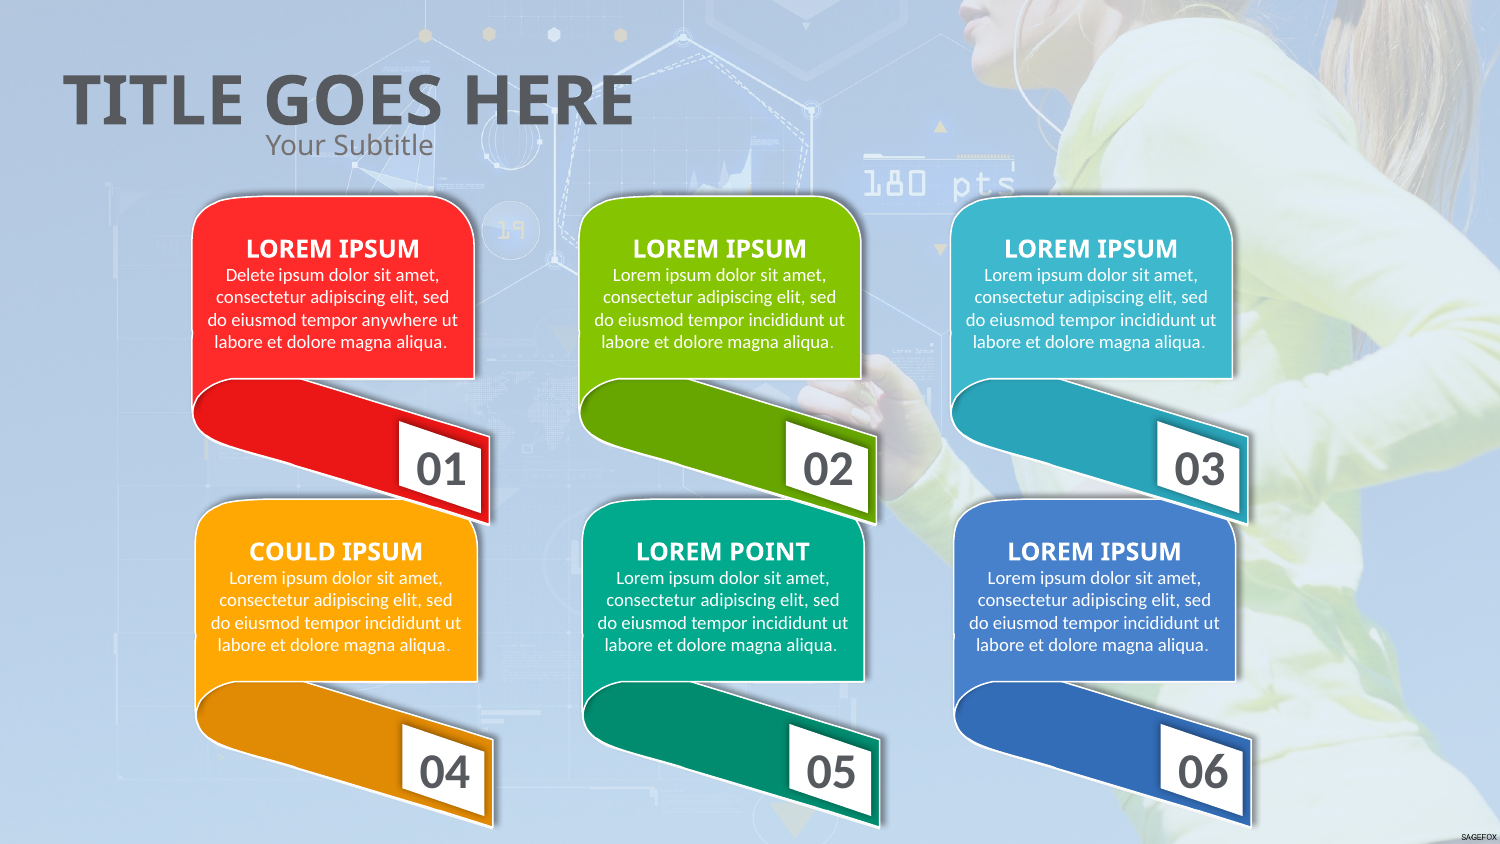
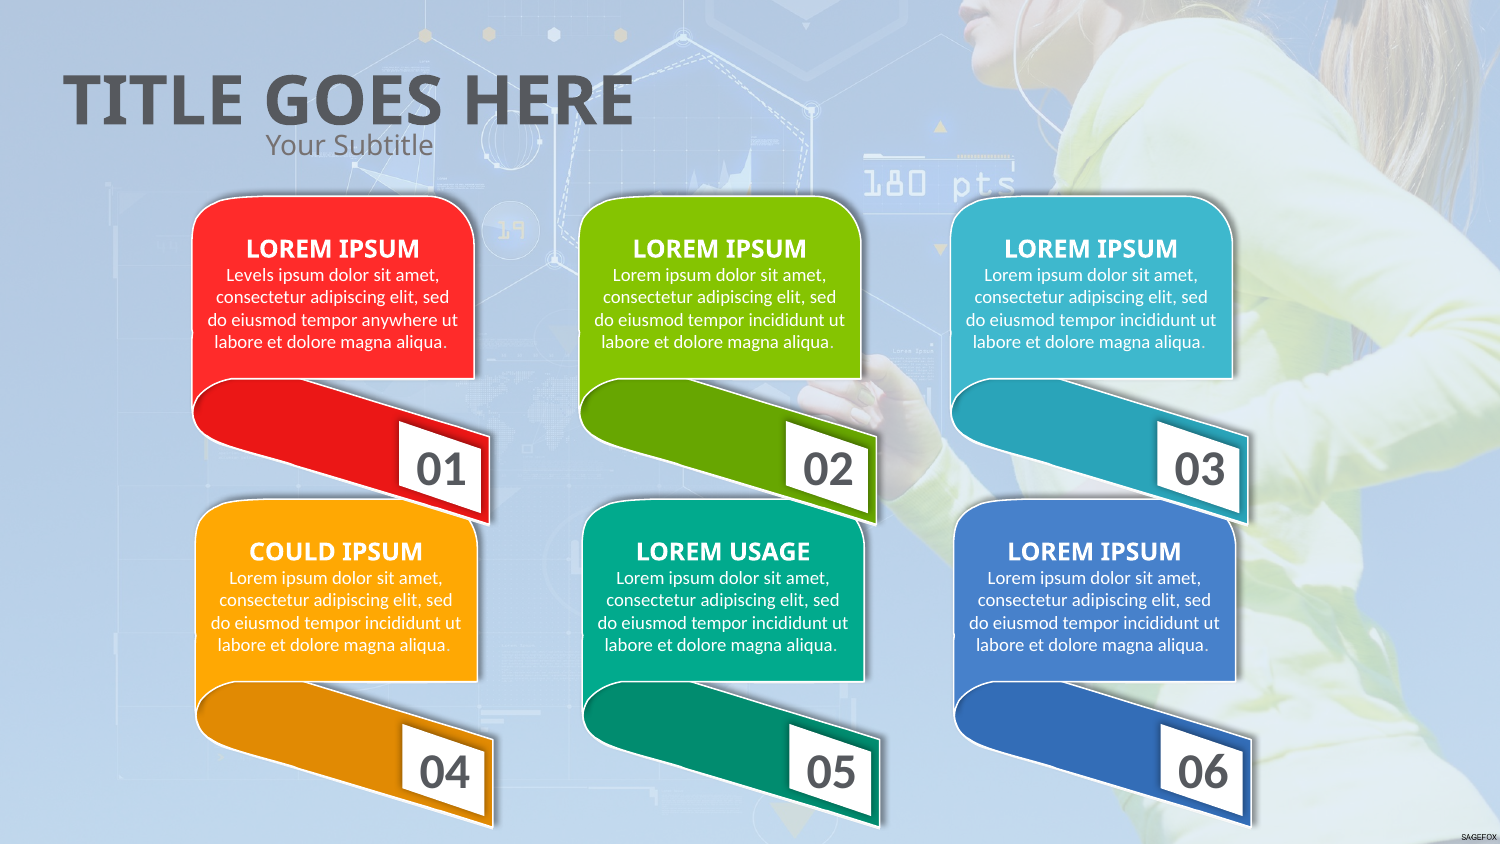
Delete: Delete -> Levels (250, 275)
POINT: POINT -> USAGE (770, 552)
